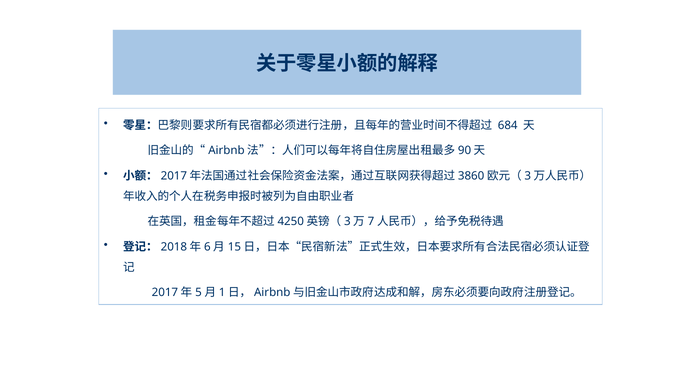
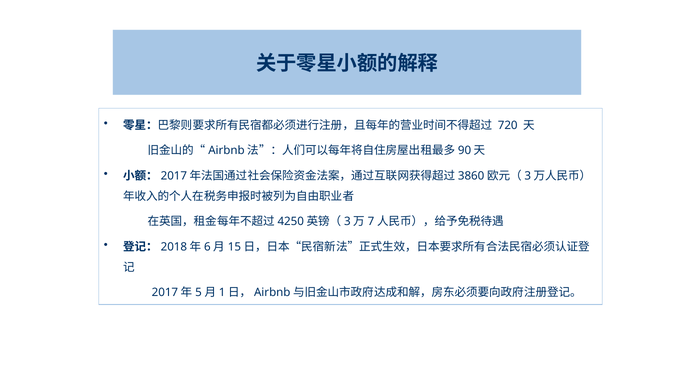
684: 684 -> 720 (508, 126)
